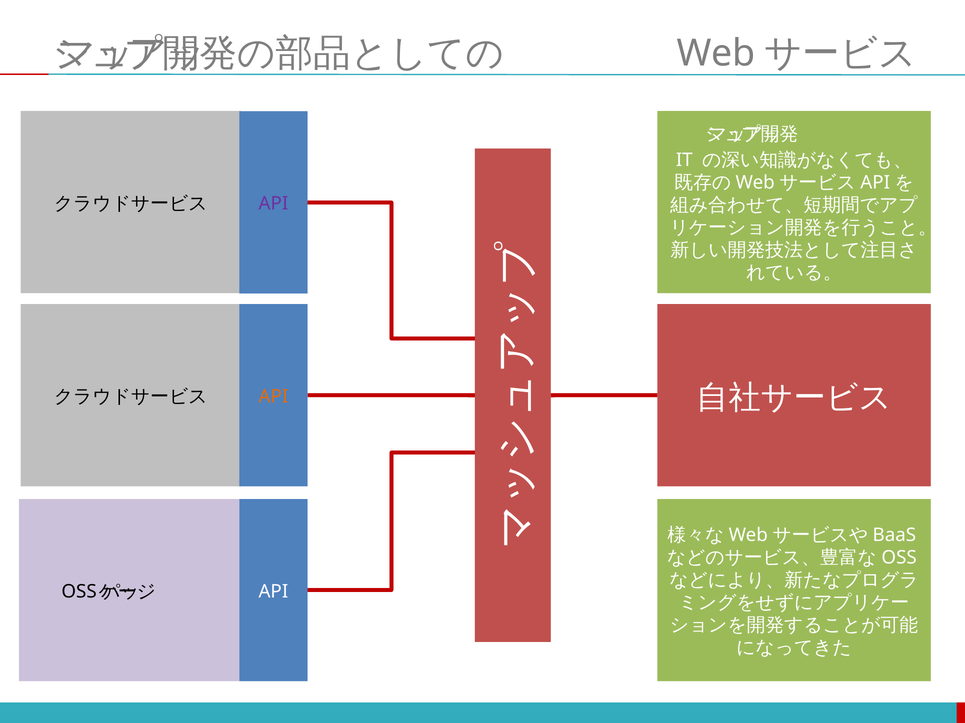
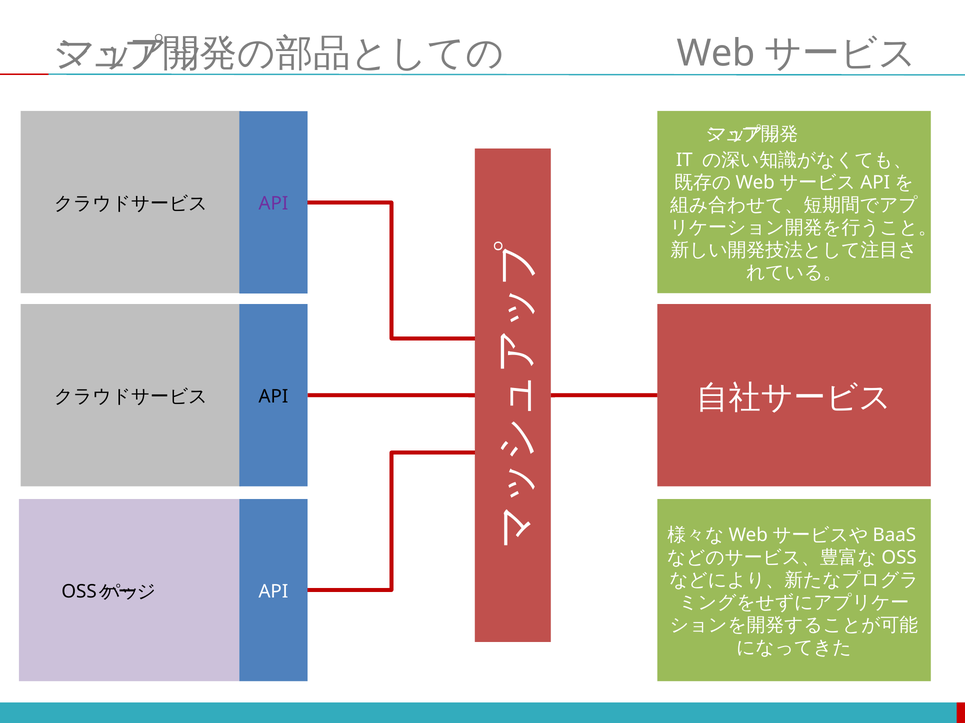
API colour: orange -> black (273, 397)
